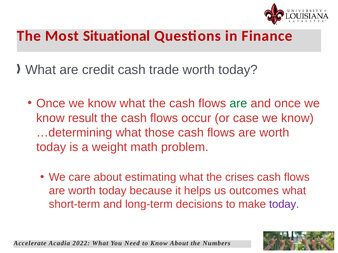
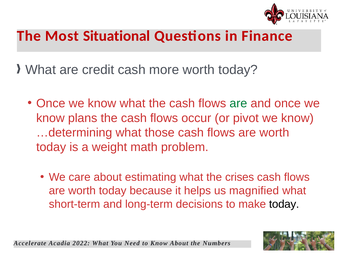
trade: trade -> more (164, 70)
result: result -> plans (83, 118)
case: case -> pivot (246, 118)
outcomes: outcomes -> magnified (254, 191)
today colour: purple -> black (284, 205)
